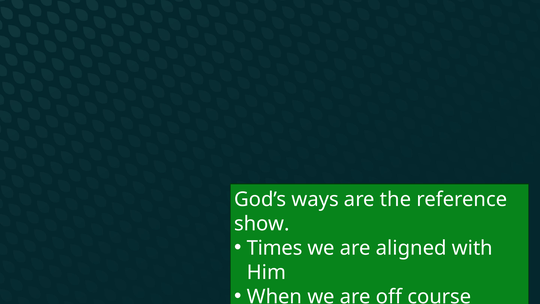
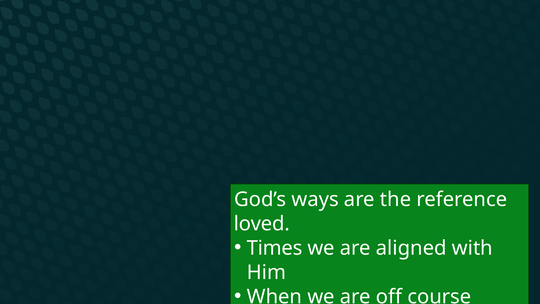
show: show -> loved (262, 224)
